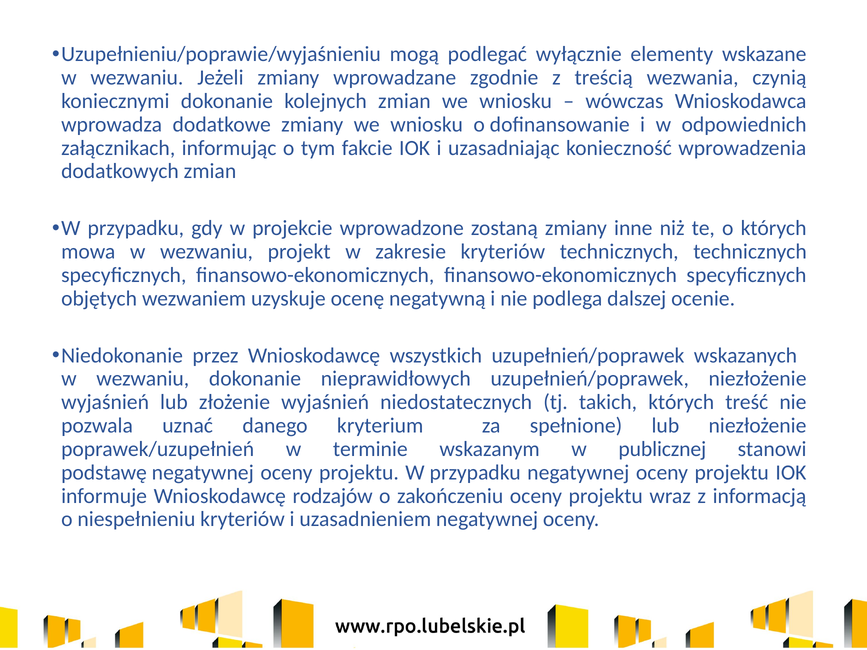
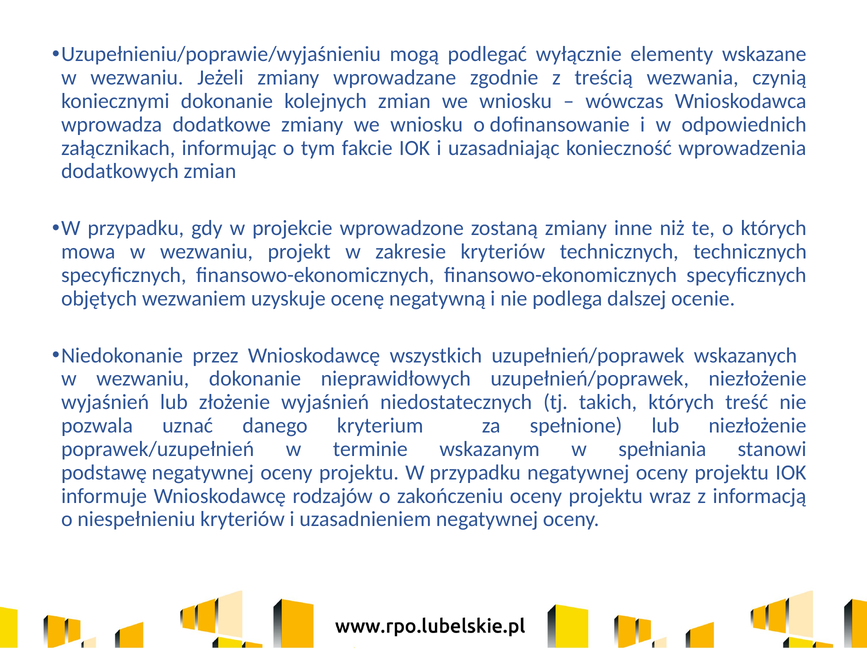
publicznej: publicznej -> spełniania (662, 449)
